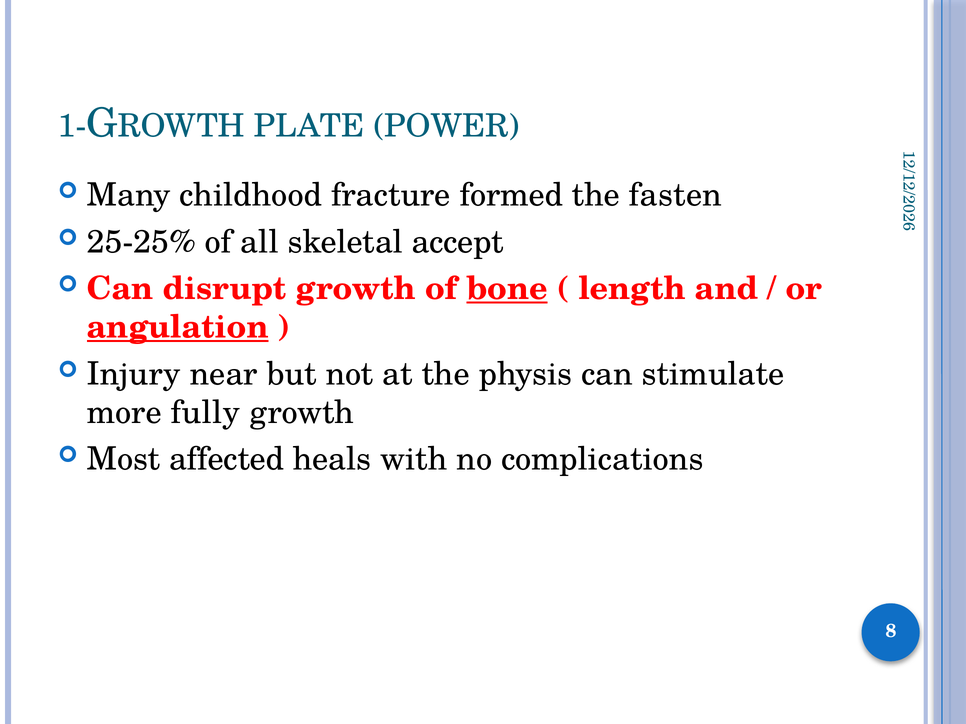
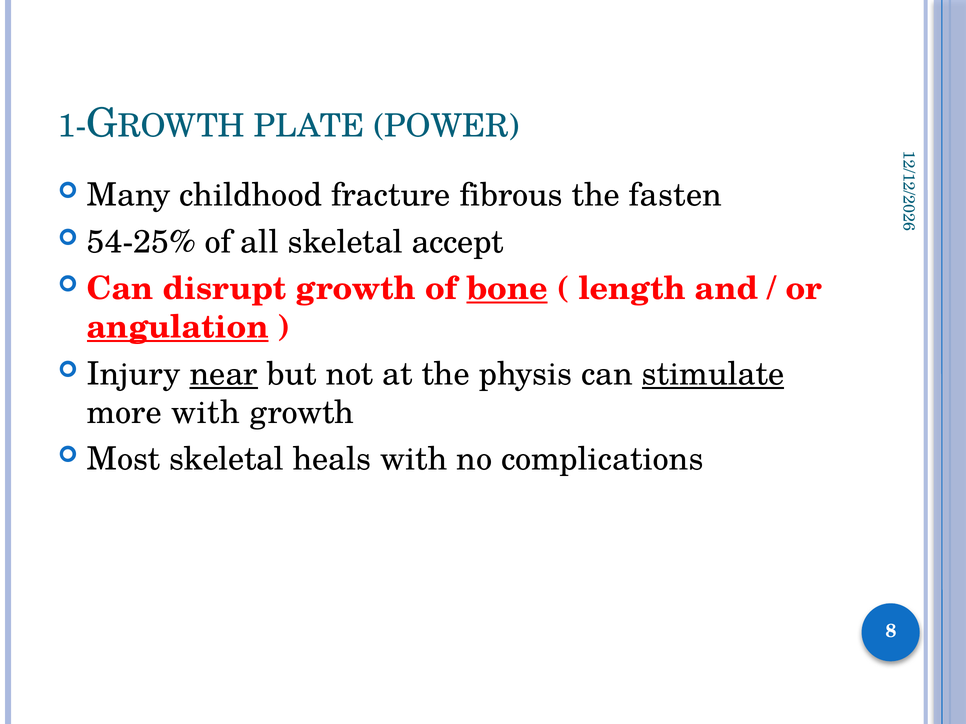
formed: formed -> fibrous (511, 195)
25-25%: 25-25% -> 54-25% (141, 242)
near underline: none -> present (224, 374)
stimulate underline: none -> present (713, 374)
more fully: fully -> with (206, 413)
Most affected: affected -> skeletal (227, 460)
